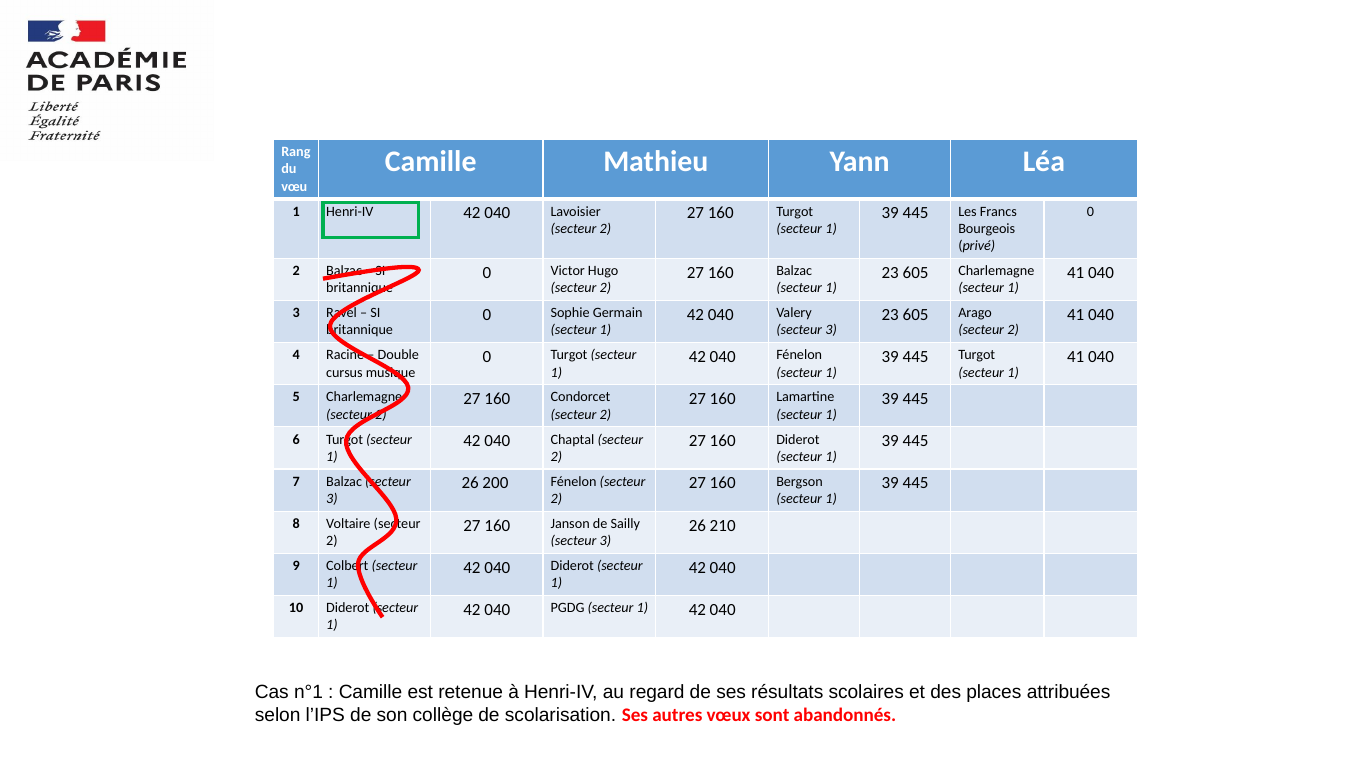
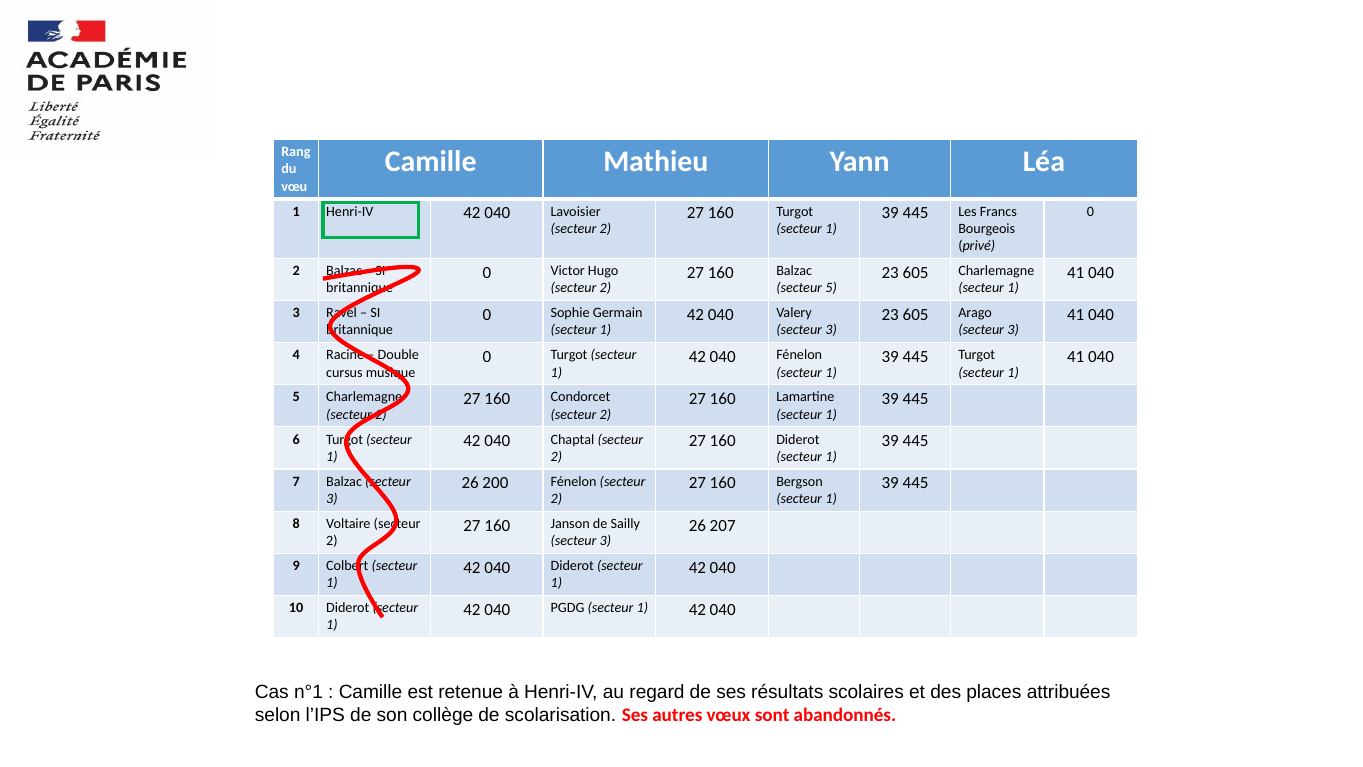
1: 1 -> 5 (831, 288)
2: 2 -> 3 (1013, 330)
210: 210 -> 207 (723, 525)
